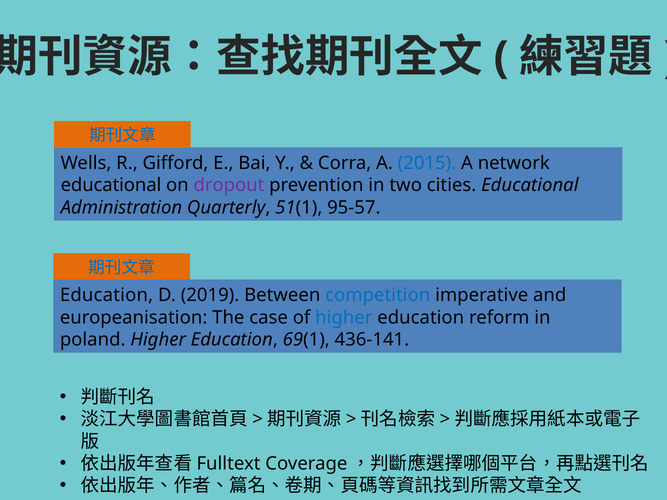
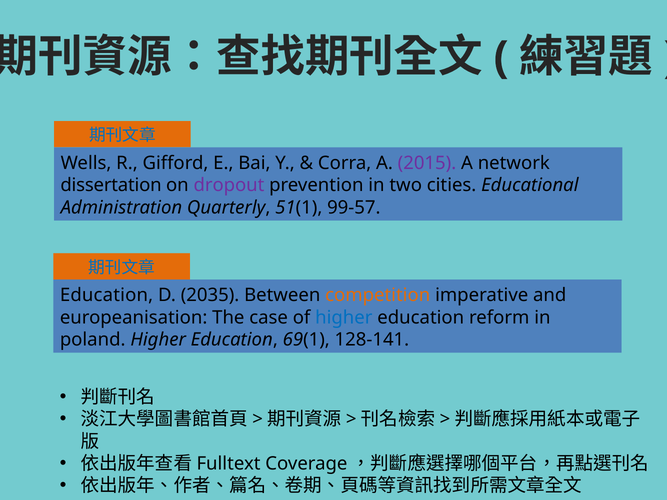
2015 colour: blue -> purple (427, 163)
educational: educational -> dissertation (111, 185)
95-57: 95-57 -> 99-57 (354, 208)
2019: 2019 -> 2035 (210, 295)
competition colour: blue -> orange (378, 295)
436-141: 436-141 -> 128-141 (372, 340)
